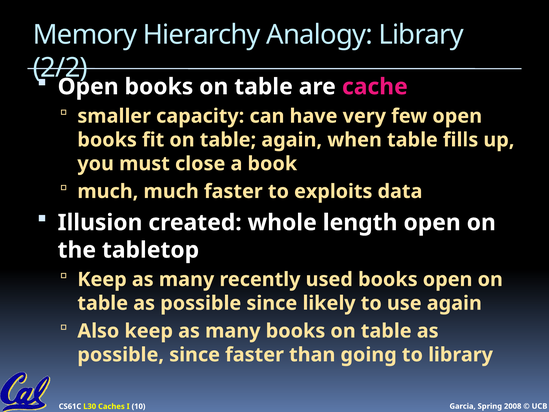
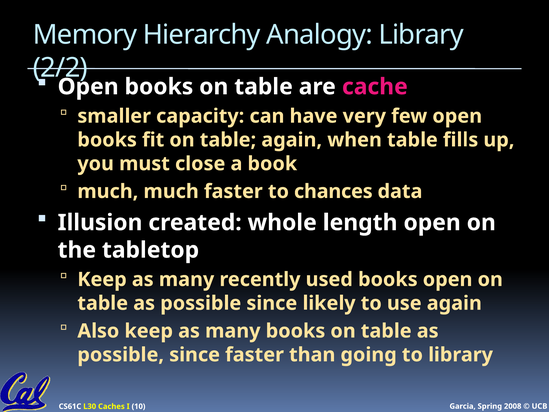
exploits: exploits -> chances (333, 191)
